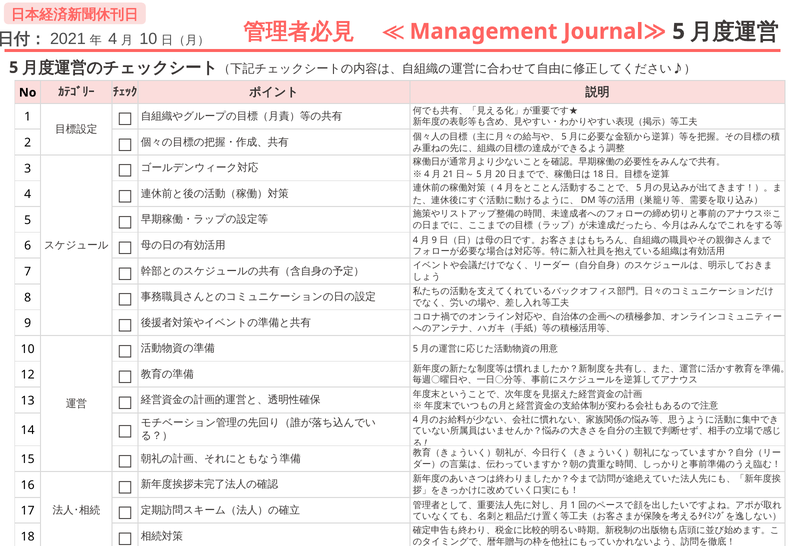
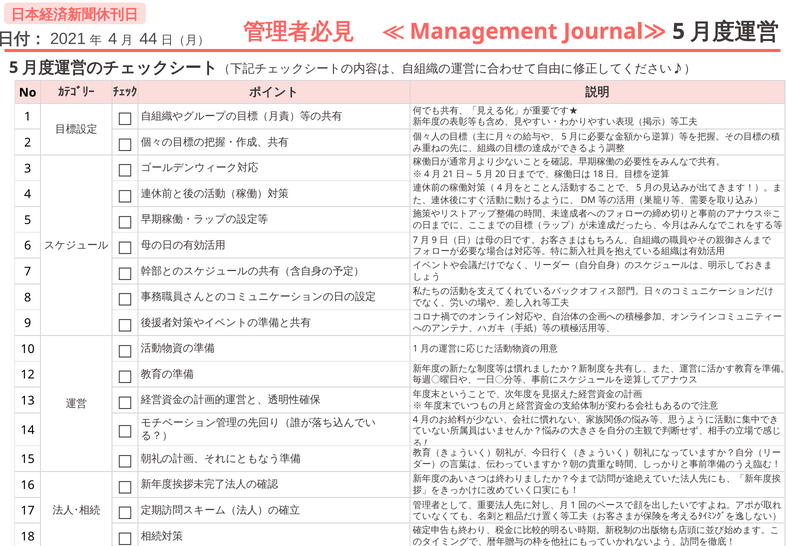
10: 10 -> 44 (148, 39)
4: 4 -> 7 (415, 240)
5: 5 -> 1 (415, 349)
